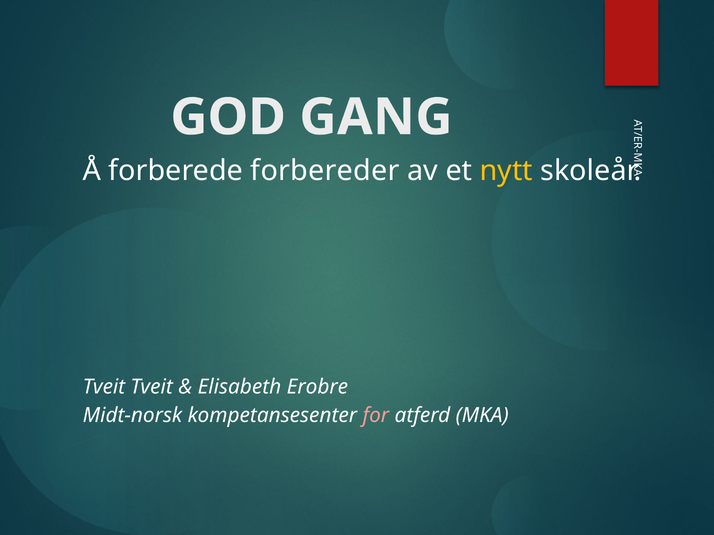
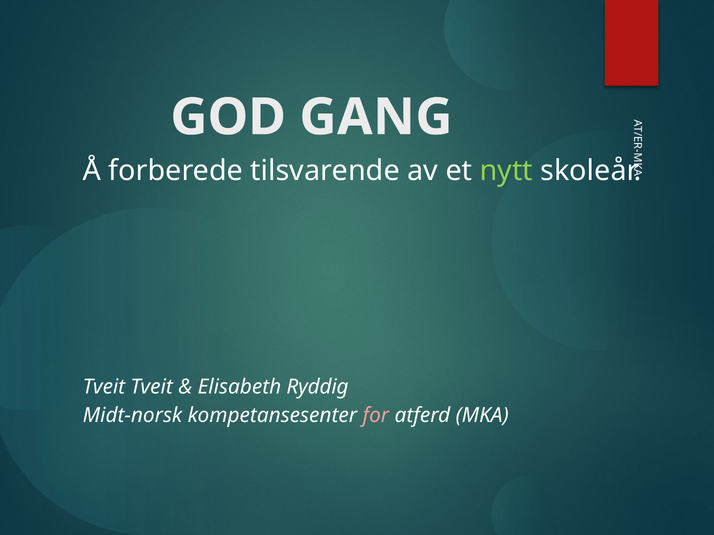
forbereder: forbereder -> tilsvarende (325, 171)
nytt colour: yellow -> light green (506, 171)
Erobre: Erobre -> Ryddig (318, 387)
